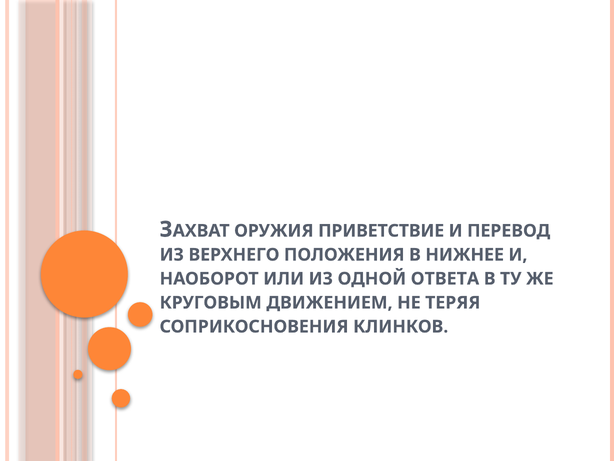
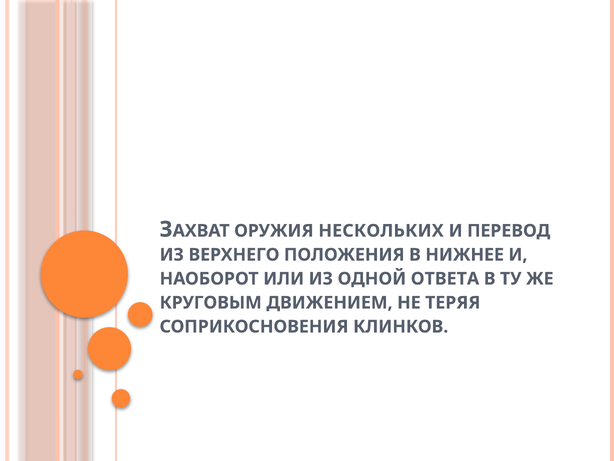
ПРИВЕТСТВИЕ: ПРИВЕТСТВИЕ -> НЕСКОЛЬКИХ (381, 231)
